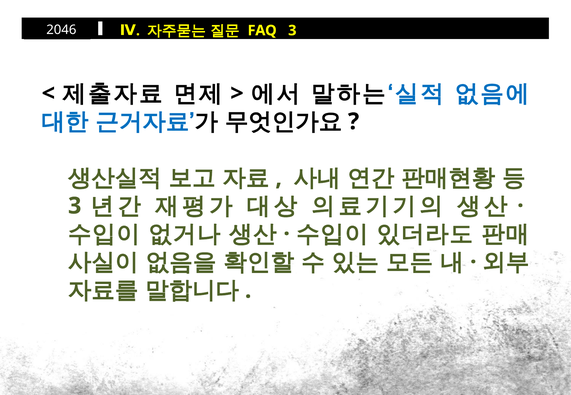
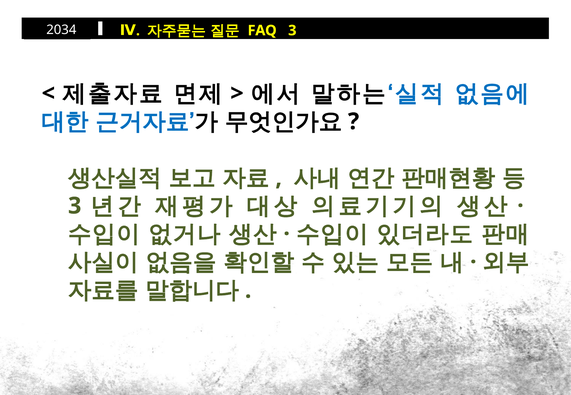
2046: 2046 -> 2034 (61, 30)
